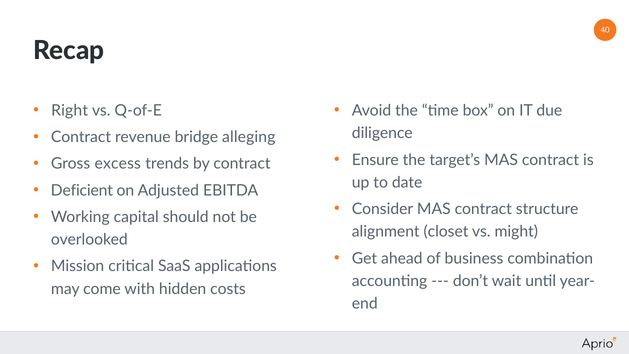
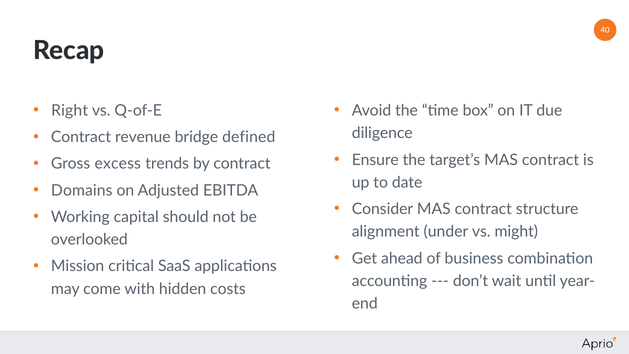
alleging: alleging -> defined (249, 137)
Deficient: Deficient -> Domains (82, 190)
closet: closet -> under (446, 232)
